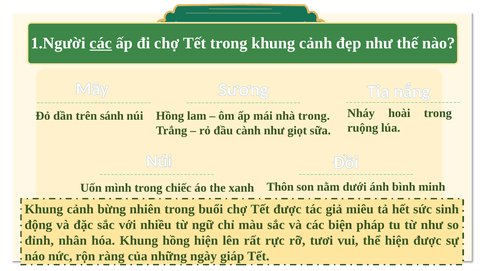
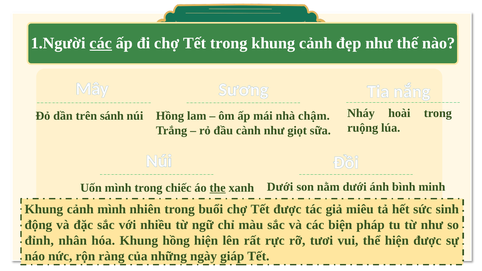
nhà trong: trong -> chậm (314, 116)
the underline: none -> present (218, 188)
xanh Thôn: Thôn -> Dưới (280, 187)
cảnh bừng: bừng -> mình (112, 209)
